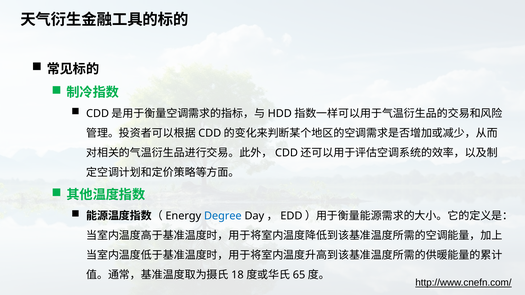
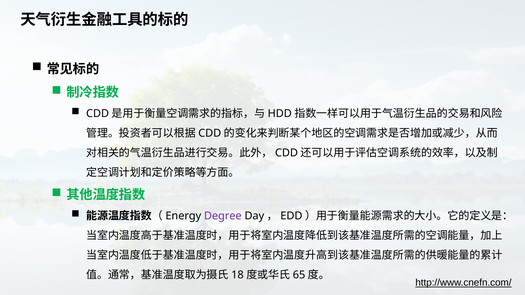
Degree colour: blue -> purple (223, 216)
